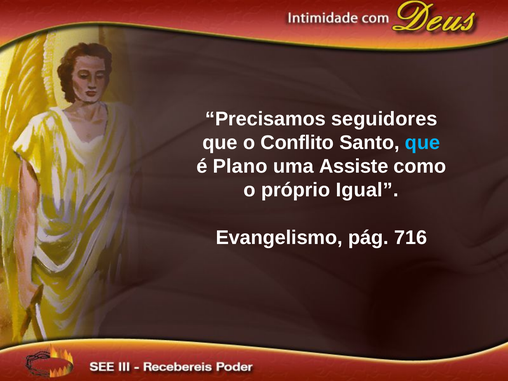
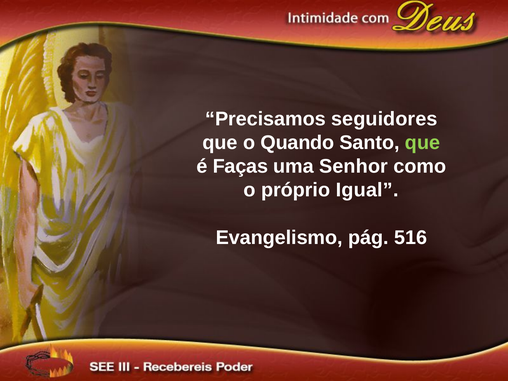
Conflito: Conflito -> Quando (297, 143)
que colour: light blue -> light green (423, 143)
Plano: Plano -> Faças (240, 166)
Assiste: Assiste -> Senhor (354, 166)
716: 716 -> 516 (411, 237)
